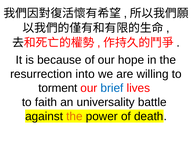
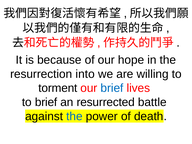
to faith: faith -> brief (46, 102)
universality: universality -> resurrected (106, 102)
the colour: orange -> blue (74, 116)
